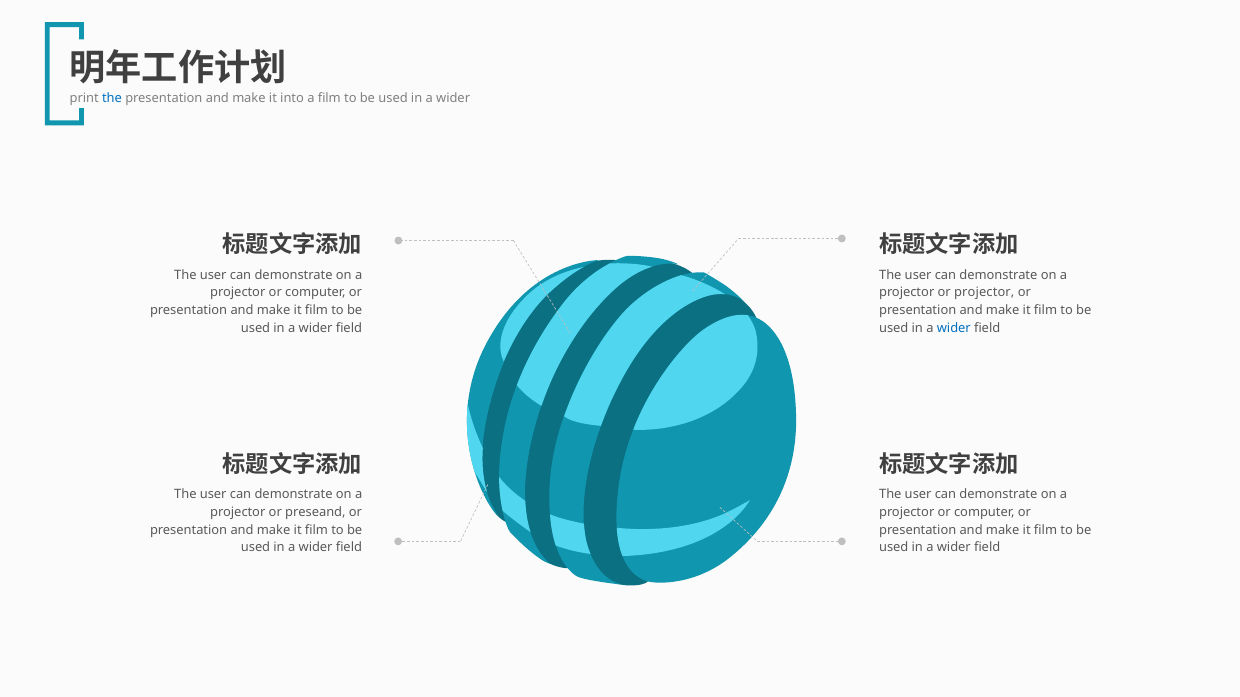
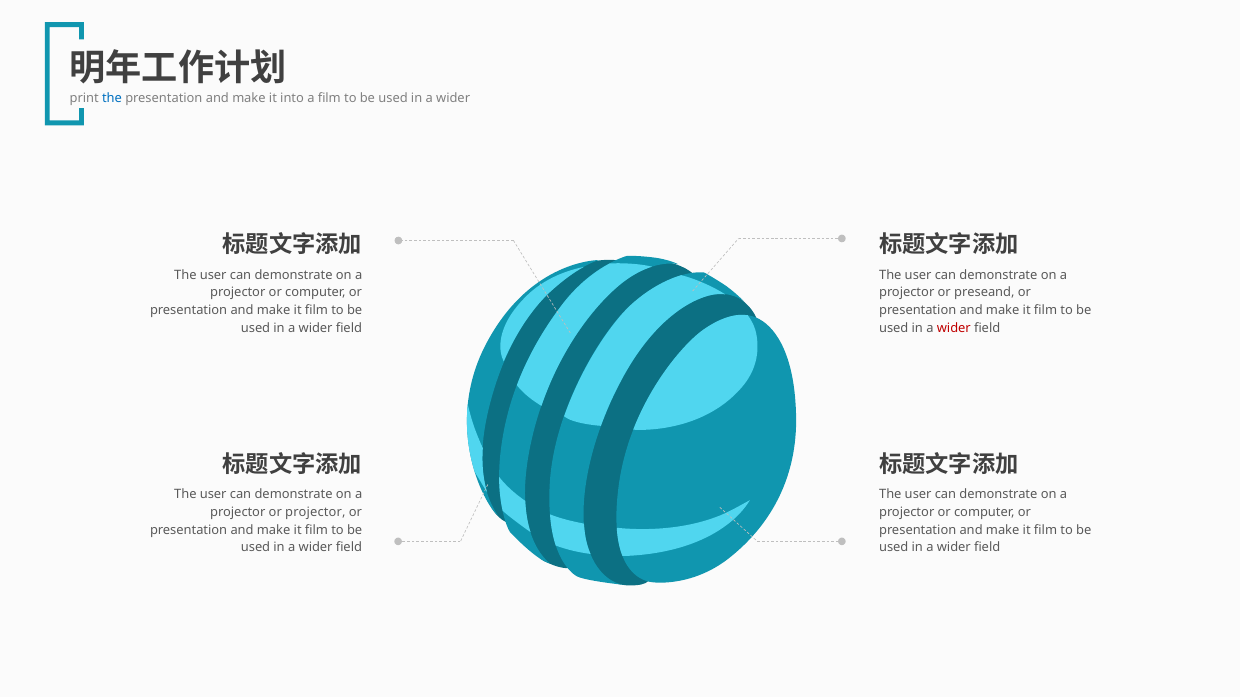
or projector: projector -> preseand (984, 293)
wider colour: blue -> red (954, 328)
or preseand: preseand -> projector (315, 513)
